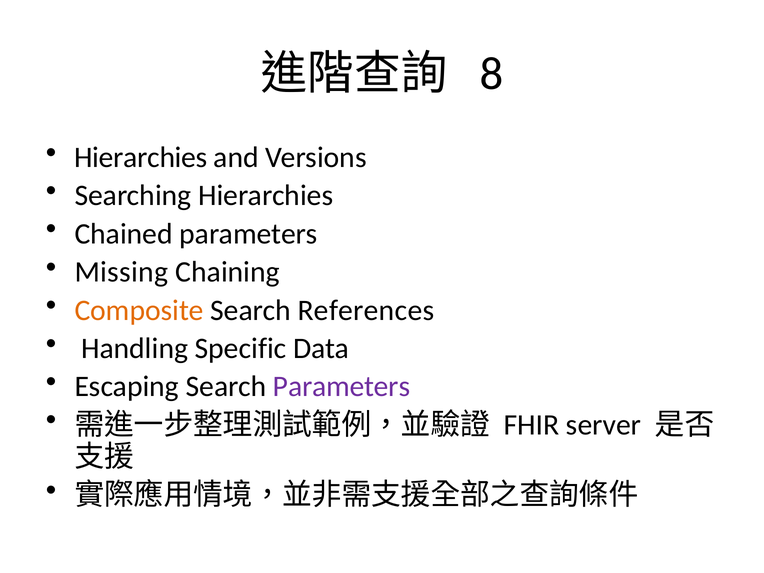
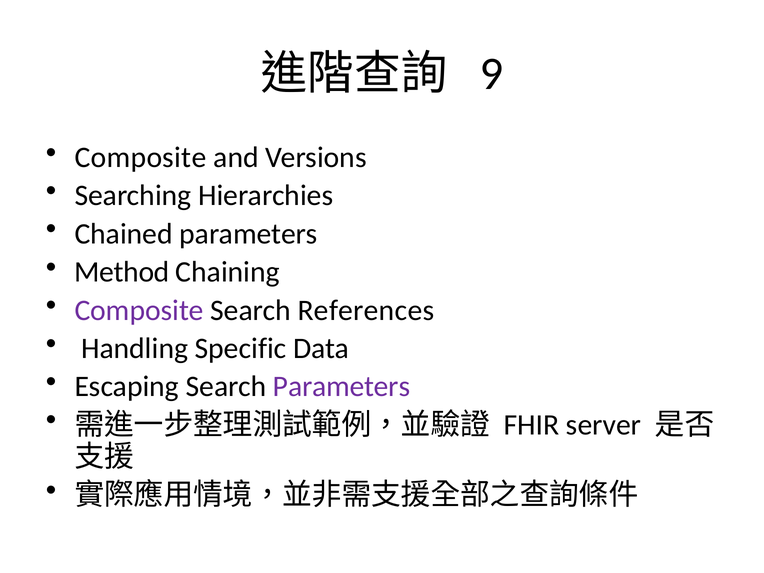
8: 8 -> 9 (491, 74)
Hierarchies: Hierarchies -> Composite (140, 157)
Missing: Missing -> Method (122, 272)
Composite colour: orange -> purple (139, 310)
